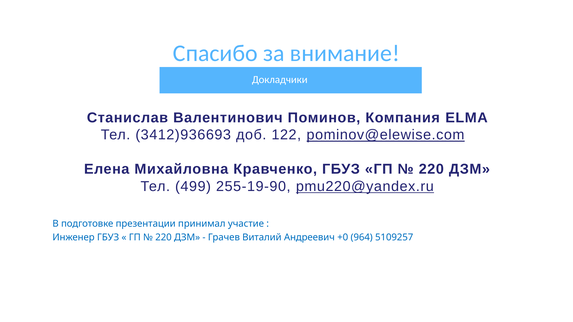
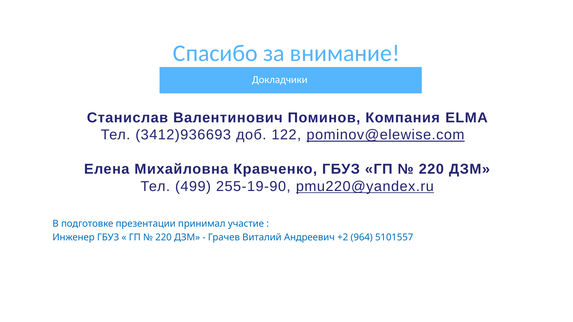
+0: +0 -> +2 (343, 238)
5109257: 5109257 -> 5101557 (394, 238)
